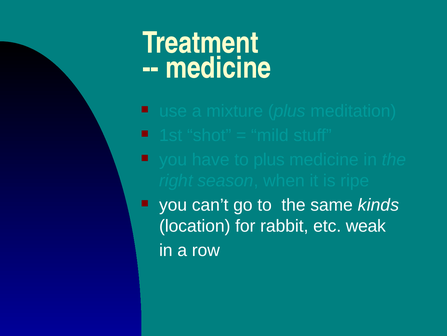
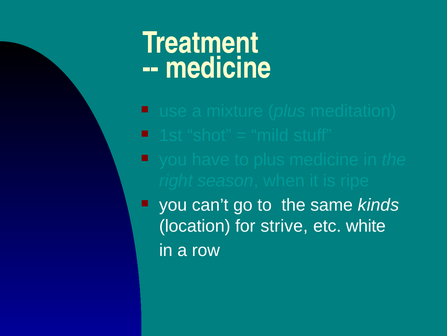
rabbit: rabbit -> strive (284, 226)
weak: weak -> white (366, 226)
